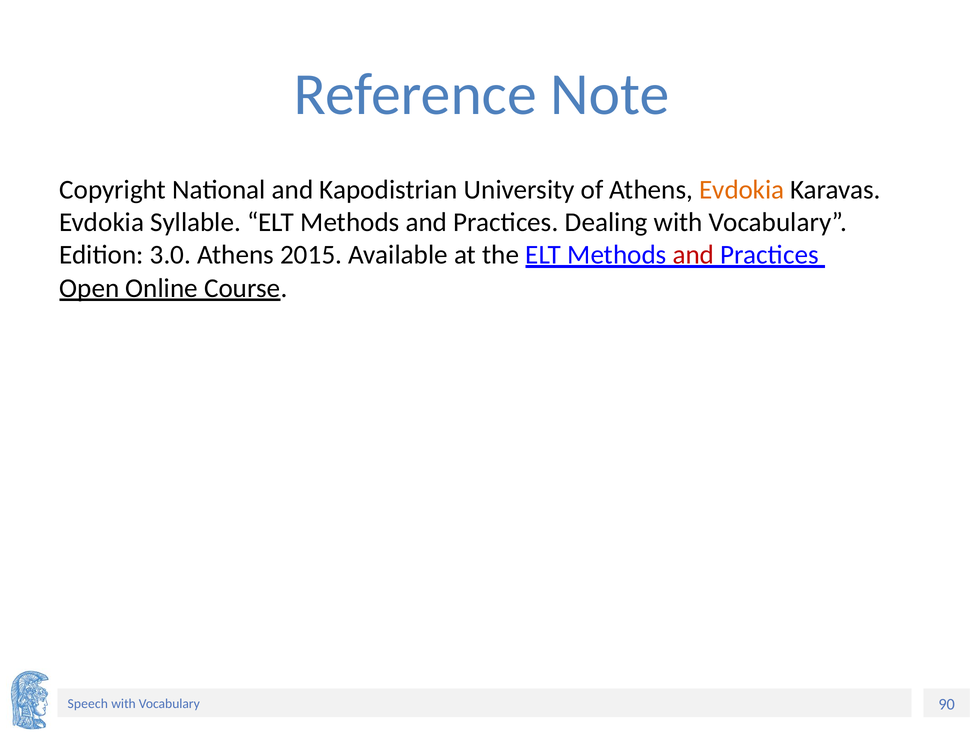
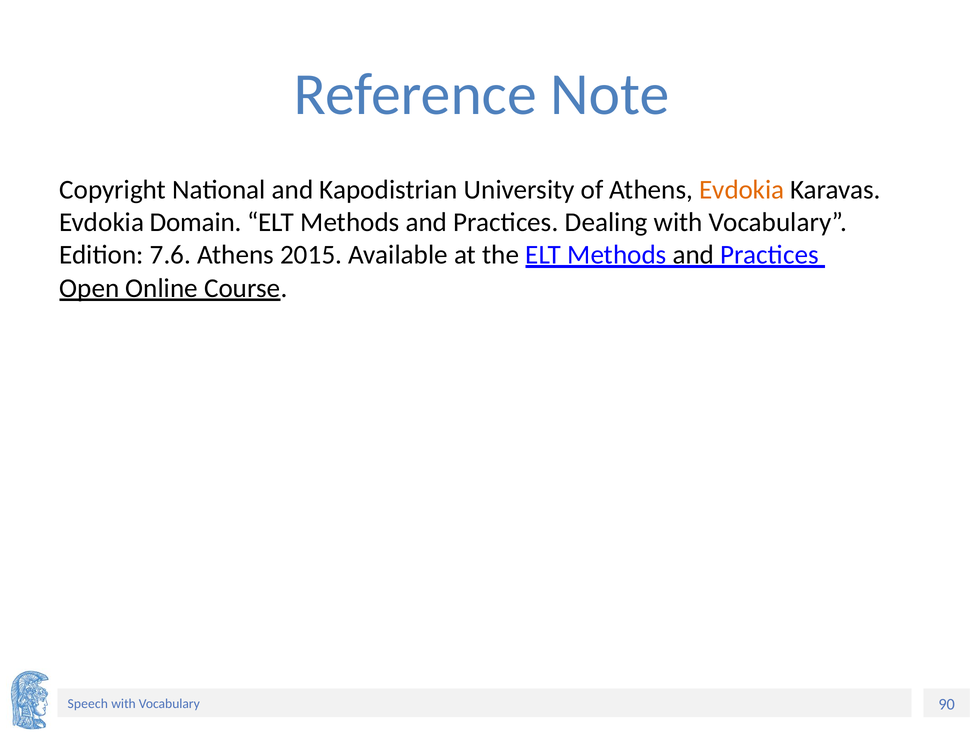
Syllable: Syllable -> Domain (196, 222)
3.0: 3.0 -> 7.6 (170, 255)
and colour: red -> black (693, 255)
